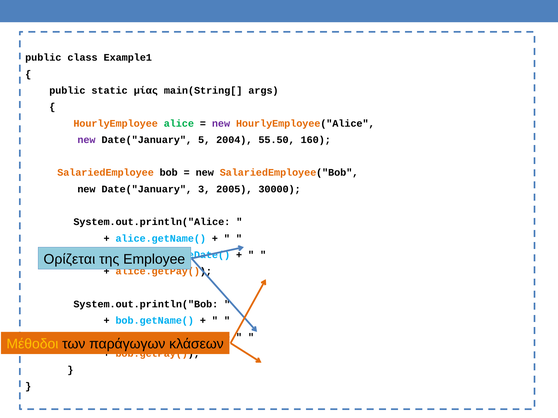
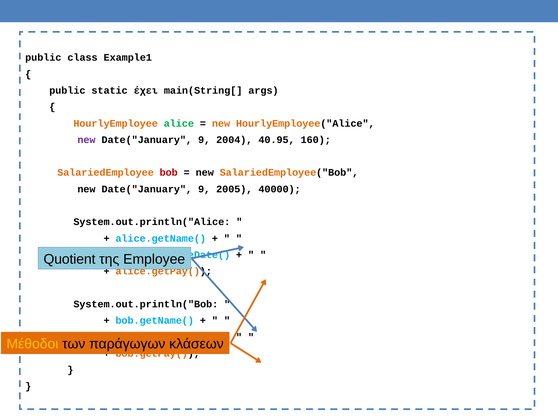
μίας: μίας -> έχει (146, 91)
new colour: purple -> orange (221, 124)
5: 5 -> 9 (204, 140)
55.50: 55.50 -> 40.95 (277, 140)
bob colour: black -> red (169, 173)
3: 3 -> 9 (204, 189)
30000: 30000 -> 40000 (280, 189)
Ορίζεται: Ορίζεται -> Quotient (70, 260)
